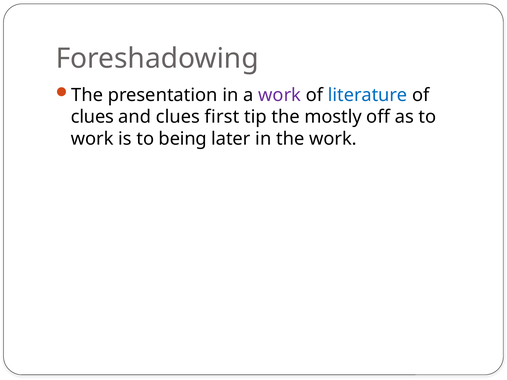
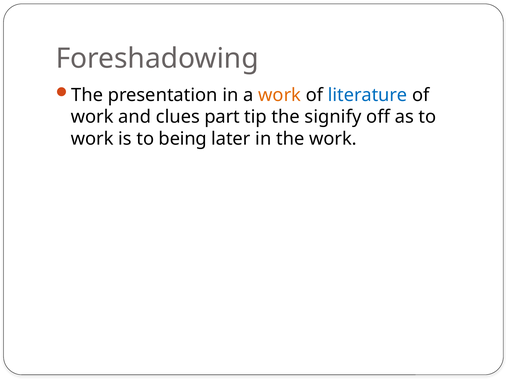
work colour: purple -> orange (280, 95)
clues: clues -> work (92, 117)
first: first -> part (222, 117)
mostly: mostly -> signify (333, 117)
